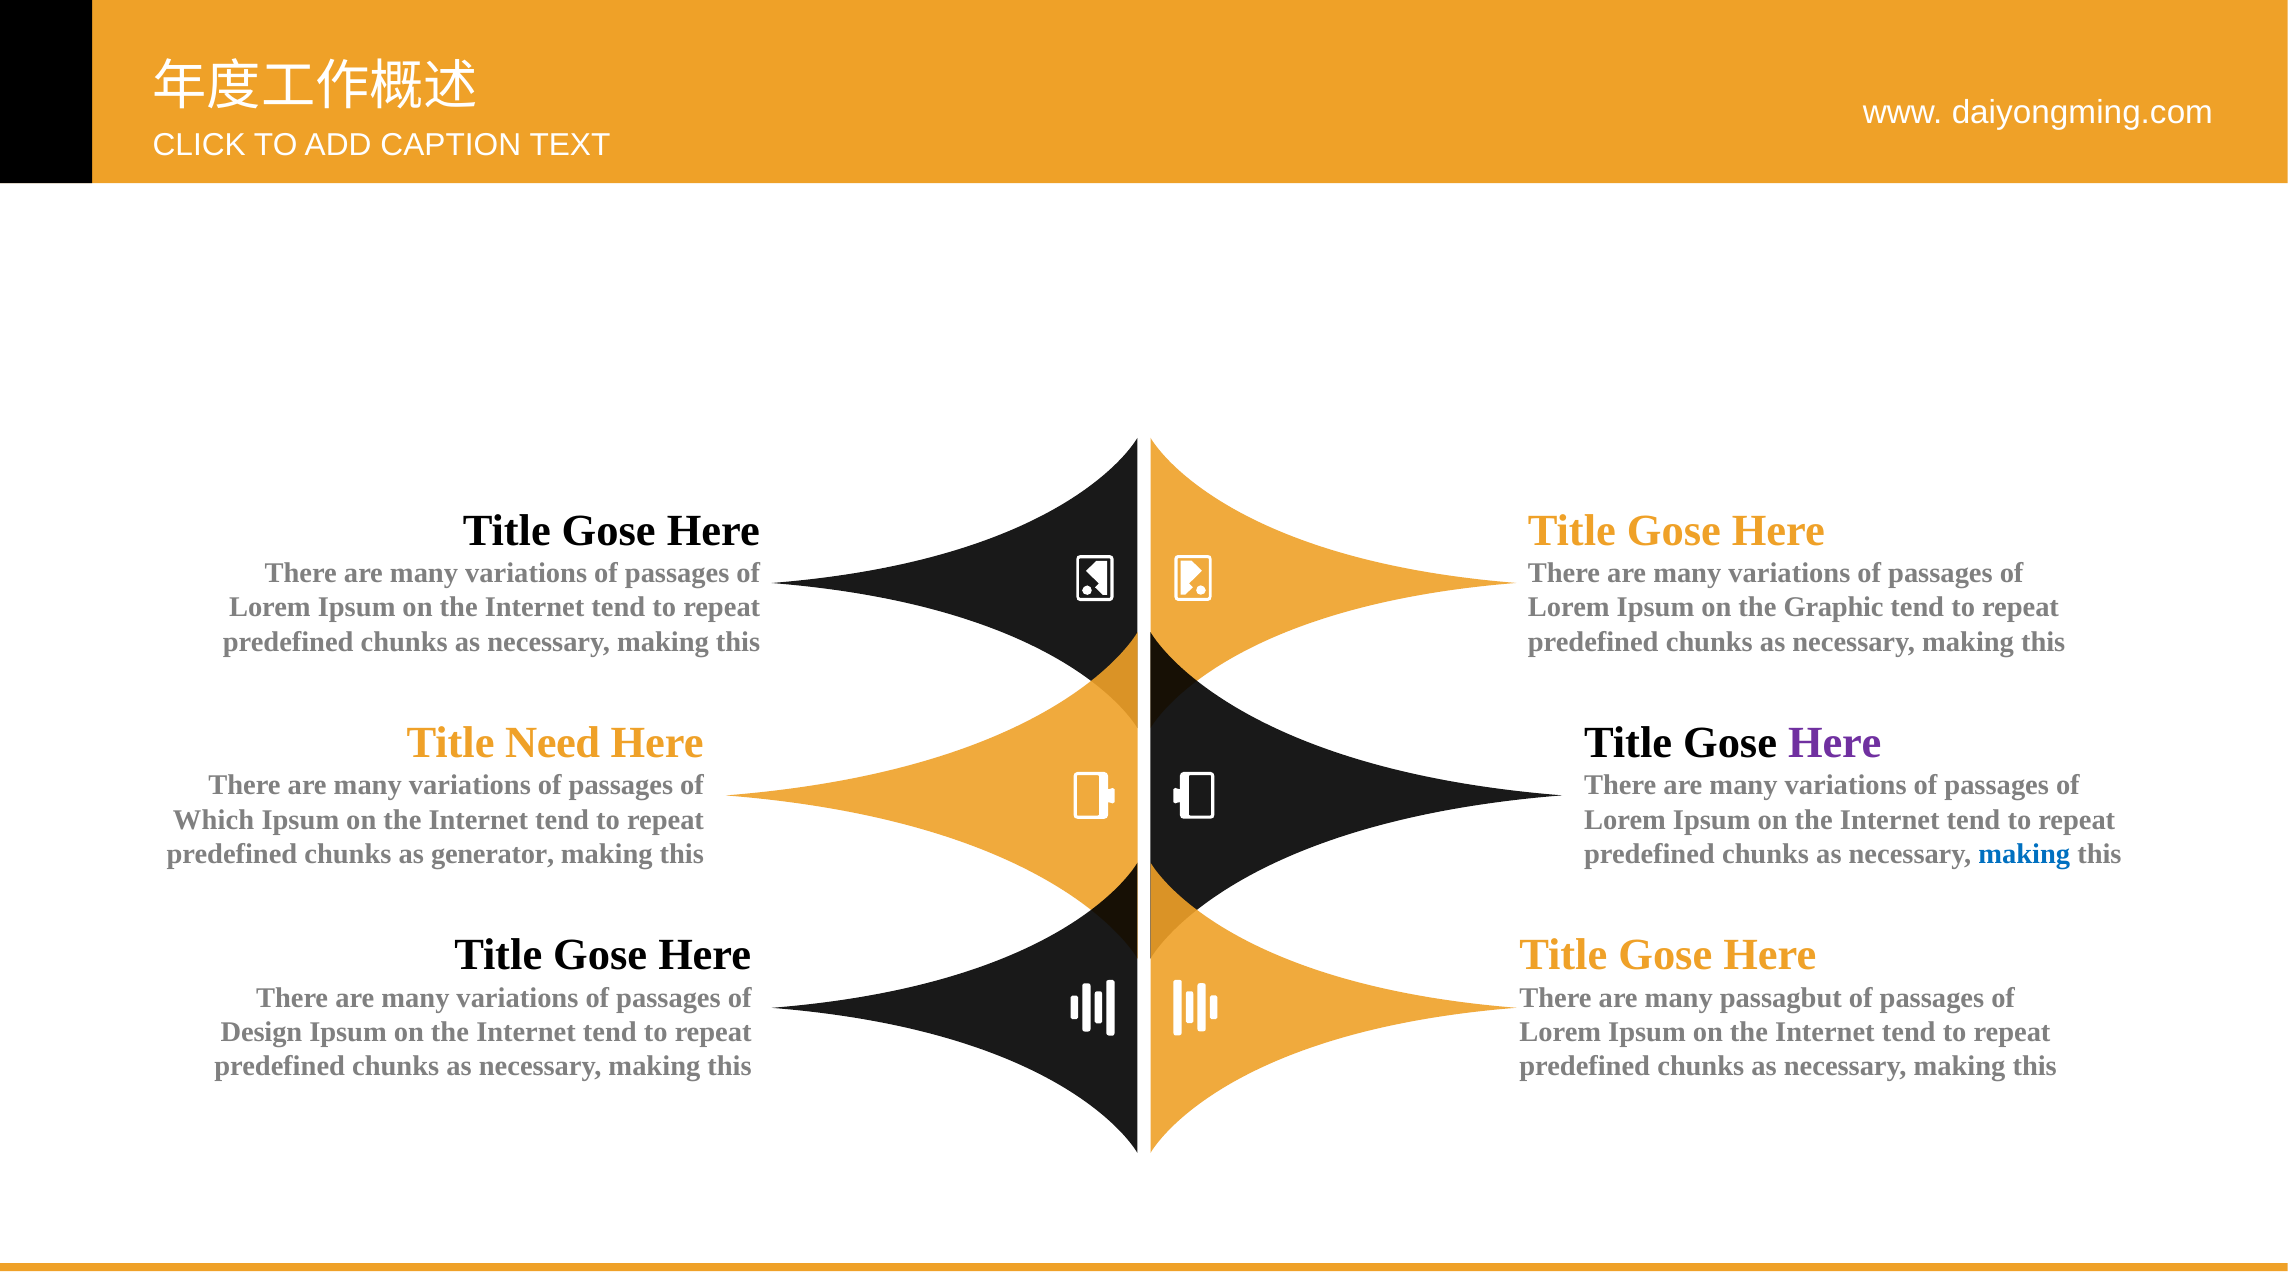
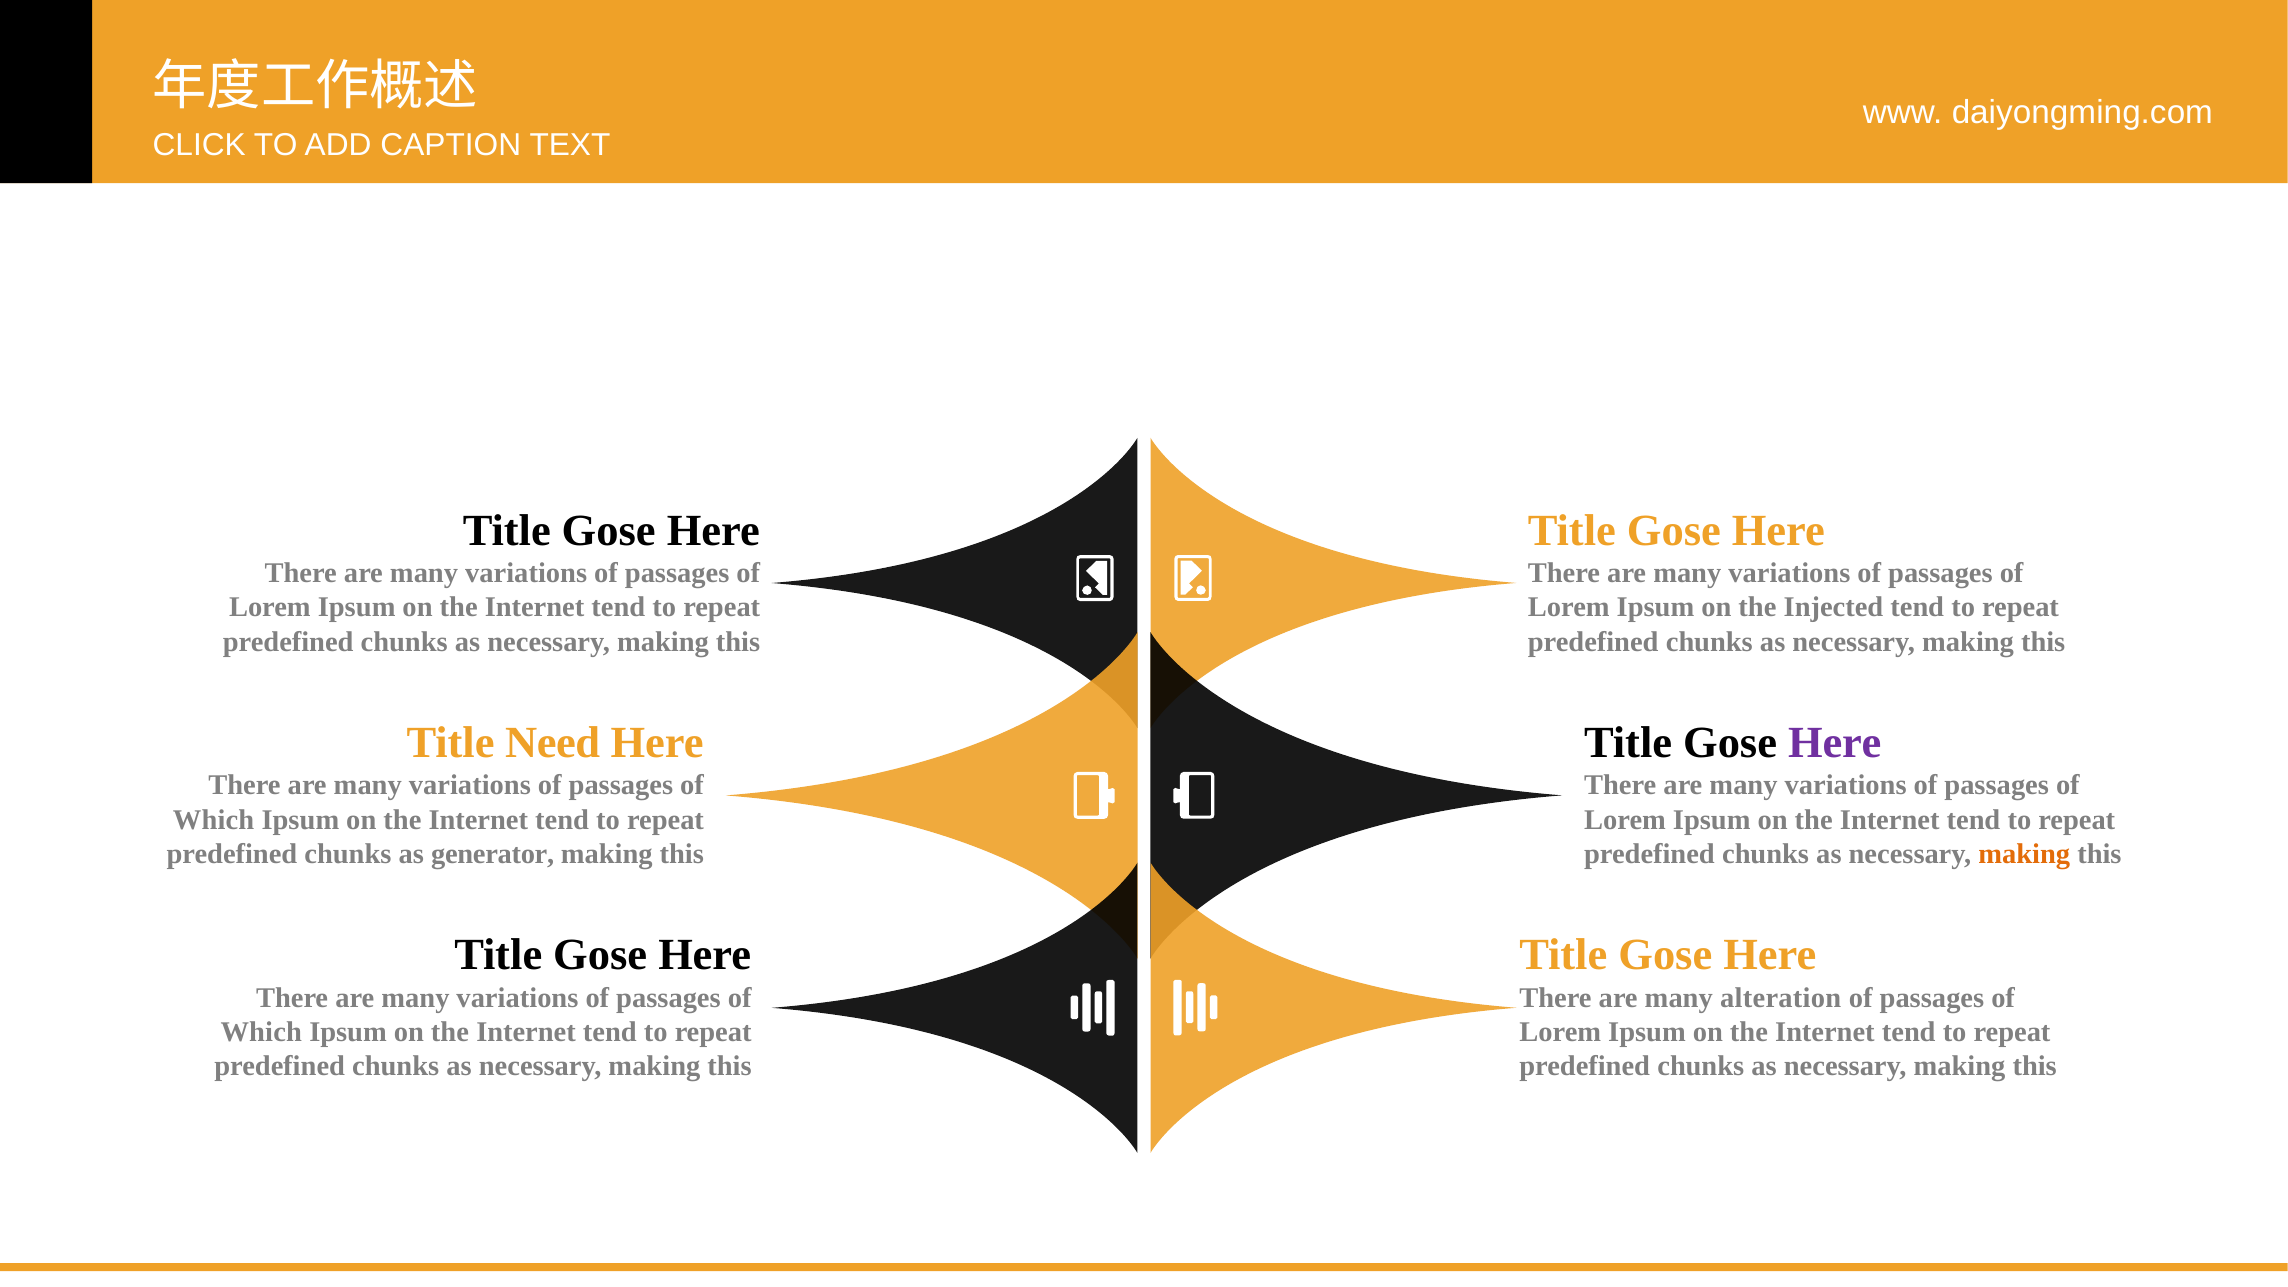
Graphic: Graphic -> Injected (1833, 607)
making colour: blue -> orange (2024, 854)
passagbut: passagbut -> alteration (1781, 998)
Design: Design -> Which (261, 1032)
